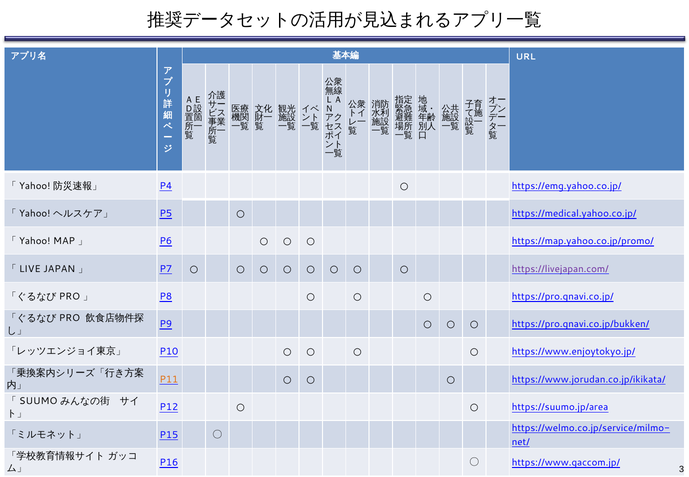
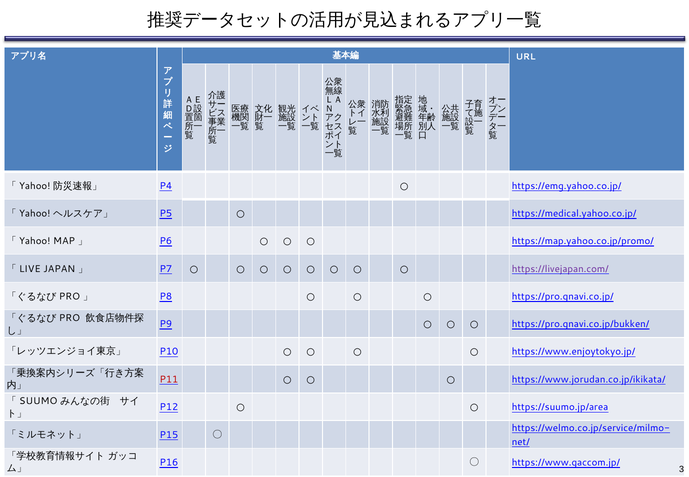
P11 colour: orange -> red (169, 379)
